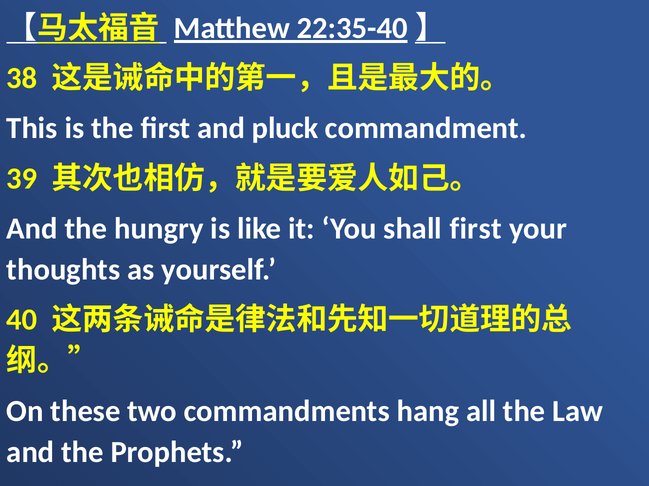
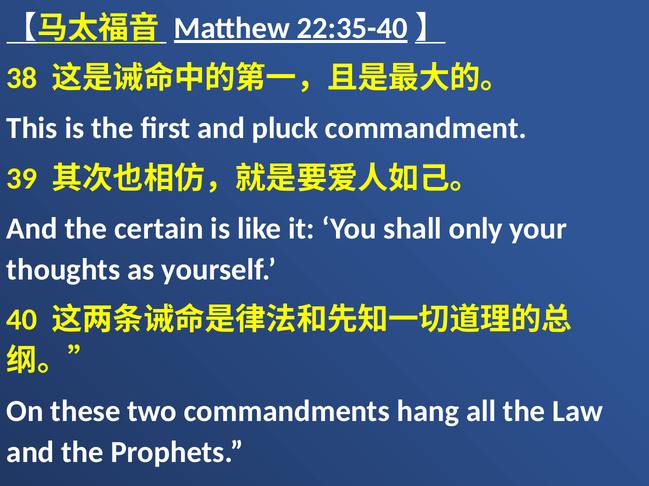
hungry: hungry -> certain (159, 229)
shall first: first -> only (476, 229)
